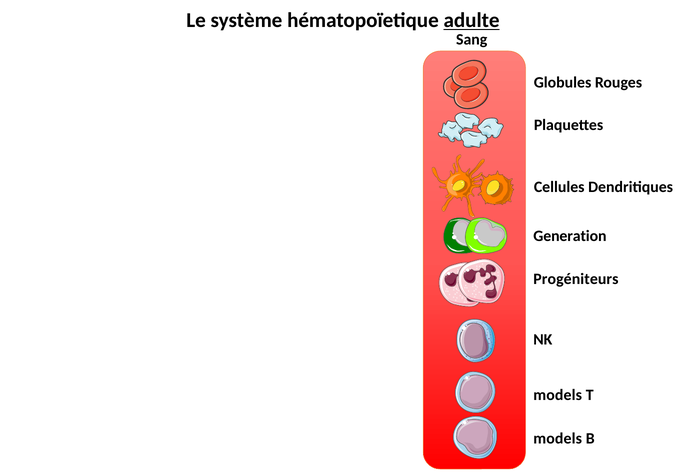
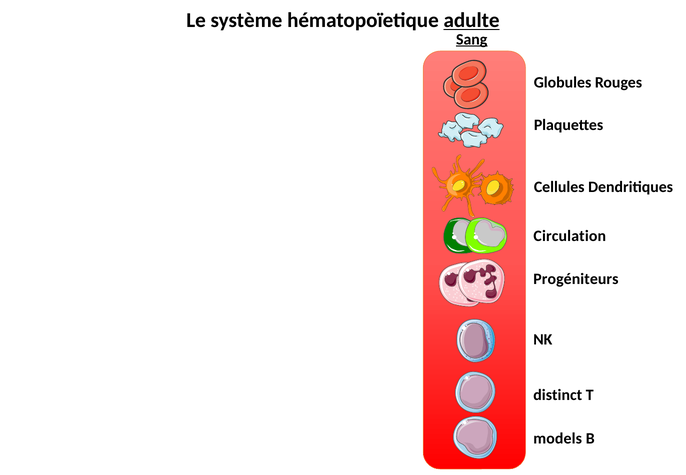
Sang underline: none -> present (472, 39)
Generation: Generation -> Circulation (570, 236)
models: models -> distinct (558, 395)
